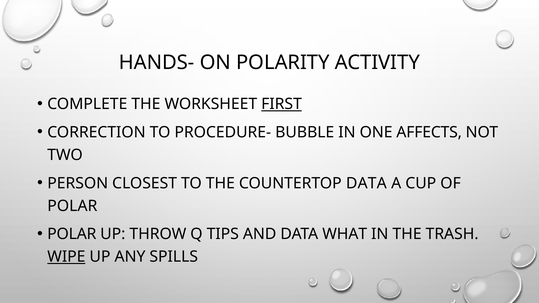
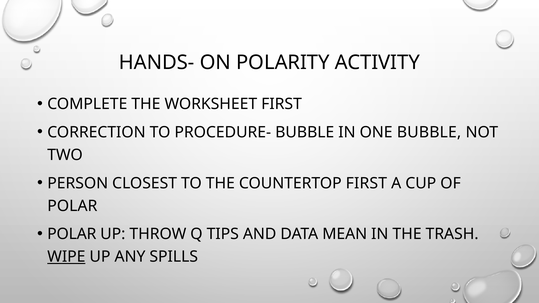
FIRST underline: present -> none (282, 104)
ONE AFFECTS: AFFECTS -> BUBBLE (429, 132)
COUNTERTOP DATA: DATA -> FIRST (366, 183)
WHAT: WHAT -> MEAN (345, 234)
